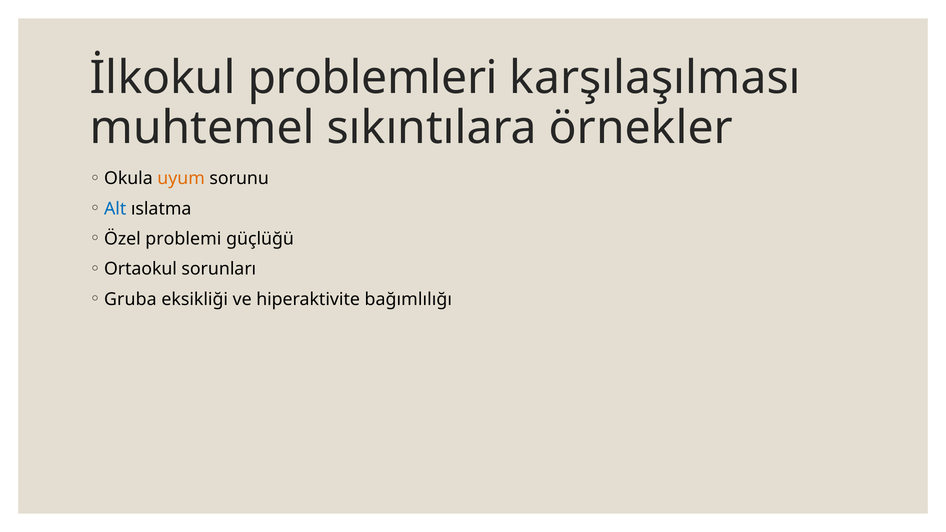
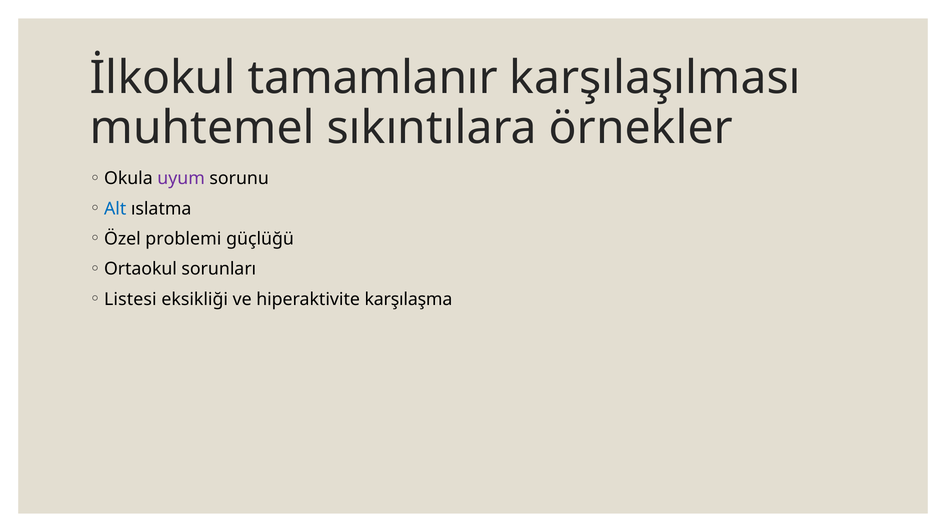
problemleri: problemleri -> tamamlanır (373, 78)
uyum colour: orange -> purple (181, 179)
Gruba: Gruba -> Listesi (130, 299)
bağımlılığı: bağımlılığı -> karşılaşma (408, 299)
